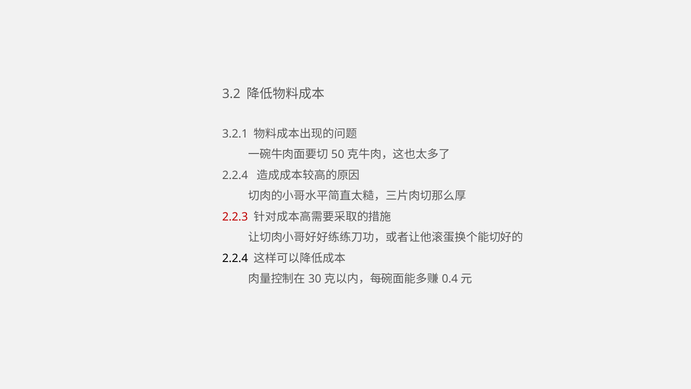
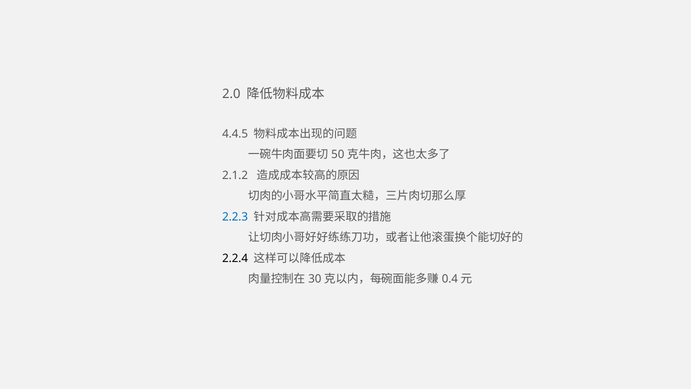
3.2: 3.2 -> 2.0 (231, 94)
3.2.1: 3.2.1 -> 4.4.5 (235, 134)
2.2.4: 2.2.4 -> 2.1.2 (235, 175)
2.2.3 colour: red -> blue (235, 217)
